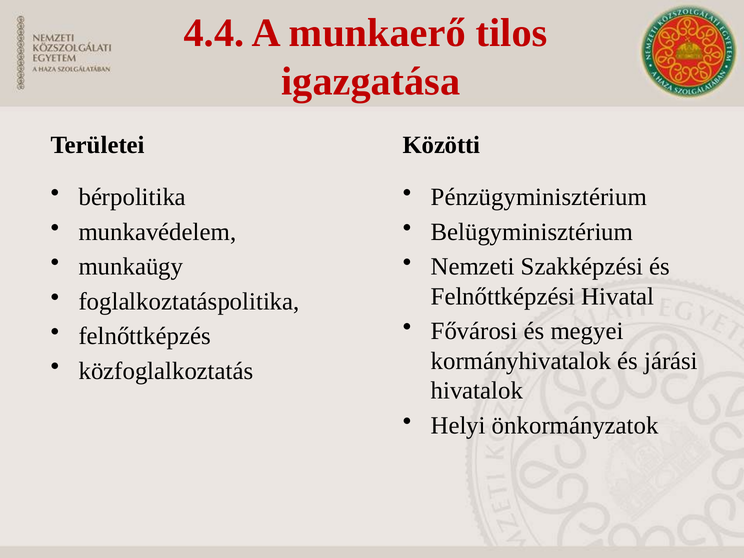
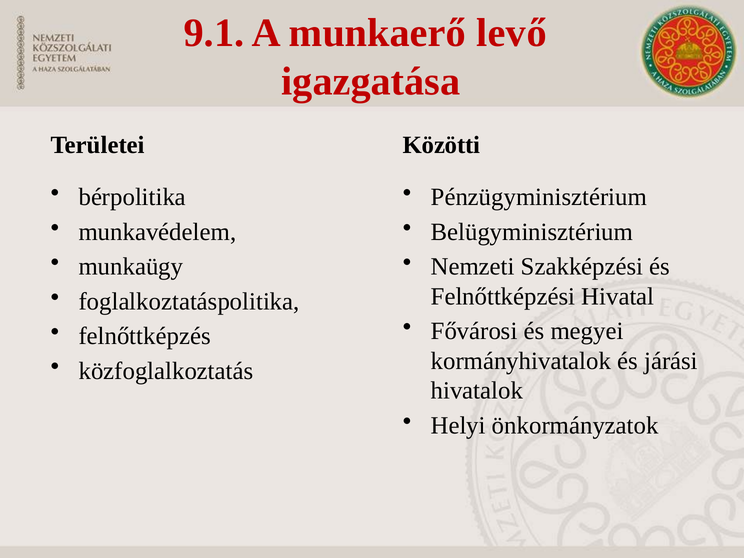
4.4: 4.4 -> 9.1 (214, 33)
tilos: tilos -> levő (511, 33)
